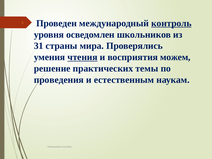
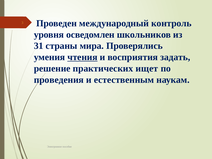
контроль underline: present -> none (171, 23)
можем: можем -> задать (175, 57)
темы: темы -> ищет (147, 68)
